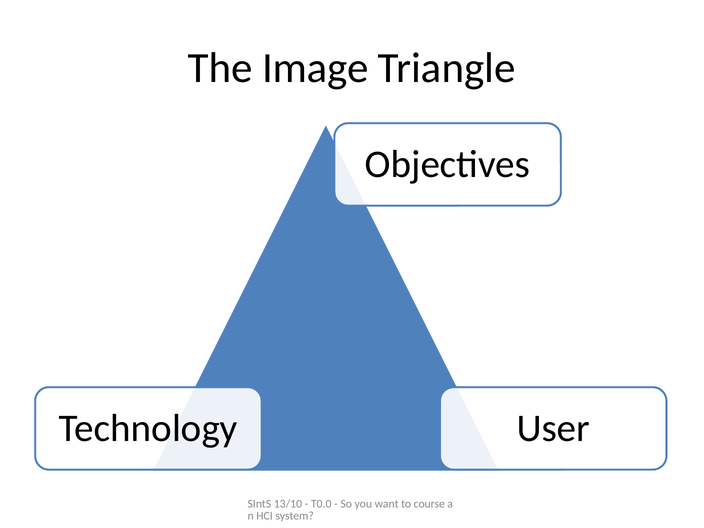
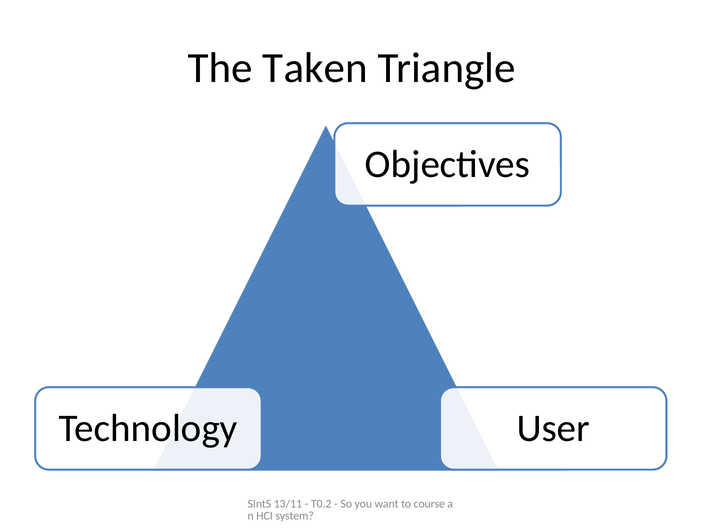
Image: Image -> Taken (315, 68)
13/10: 13/10 -> 13/11 (288, 504)
T0.0: T0.0 -> T0.2 (321, 504)
